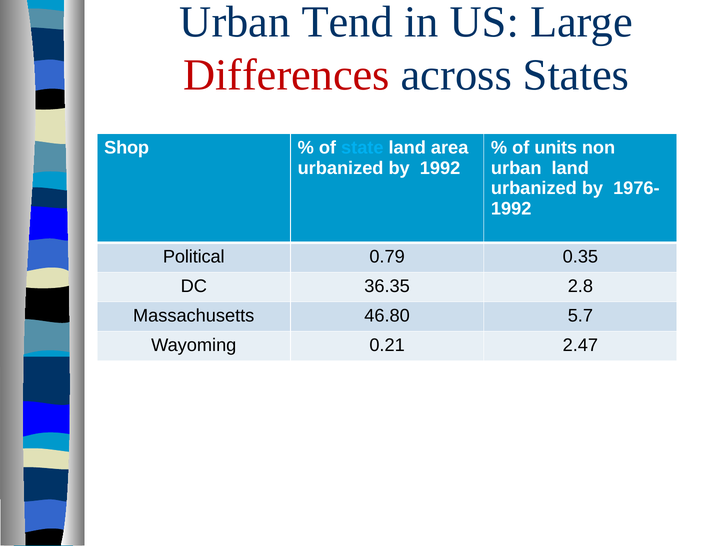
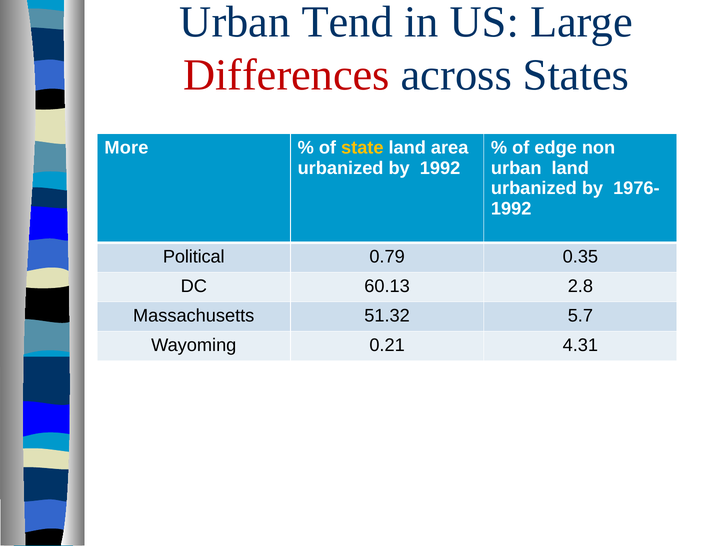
Shop: Shop -> More (126, 148)
state colour: light blue -> yellow (362, 148)
units: units -> edge (556, 148)
36.35: 36.35 -> 60.13 (387, 286)
46.80: 46.80 -> 51.32 (387, 316)
2.47: 2.47 -> 4.31 (580, 345)
